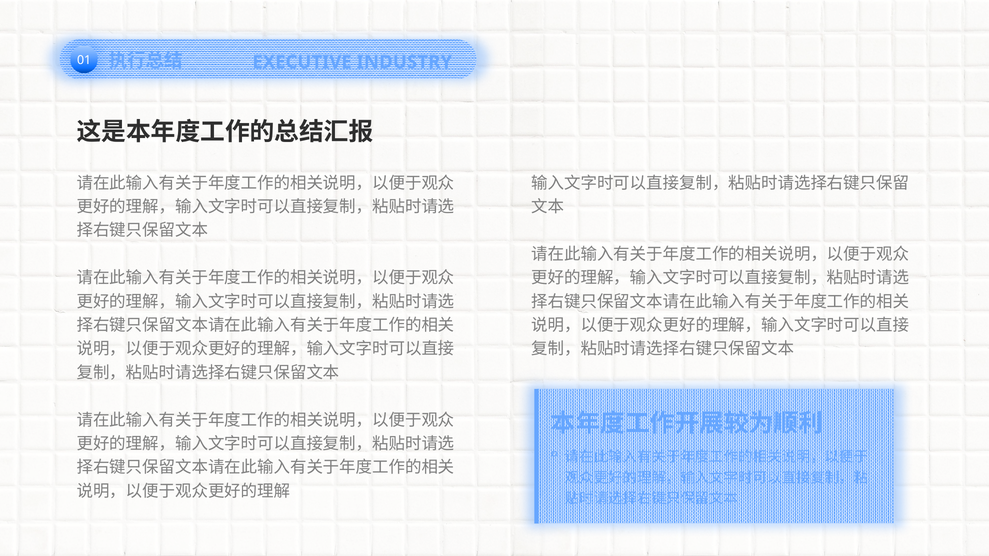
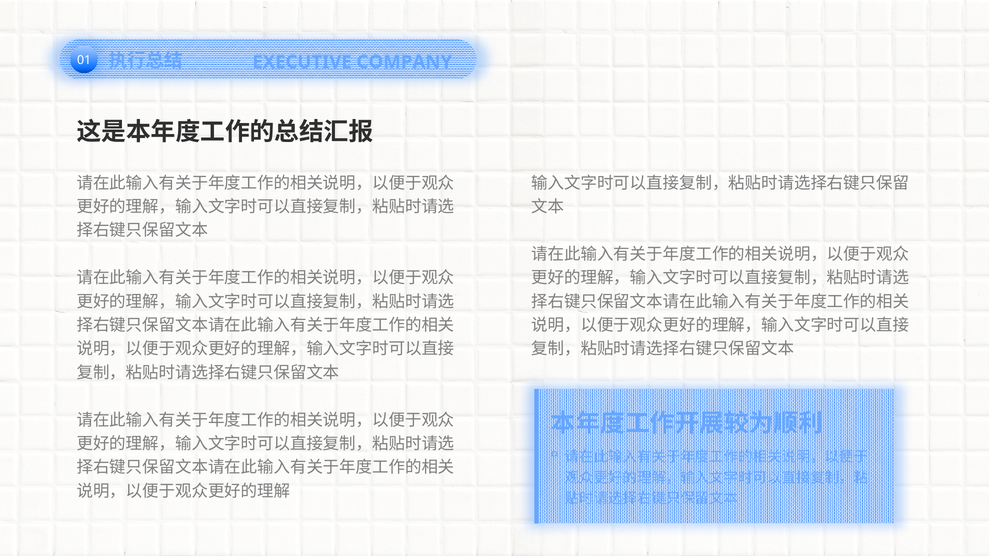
INDUSTRY: INDUSTRY -> COMPANY (404, 62)
